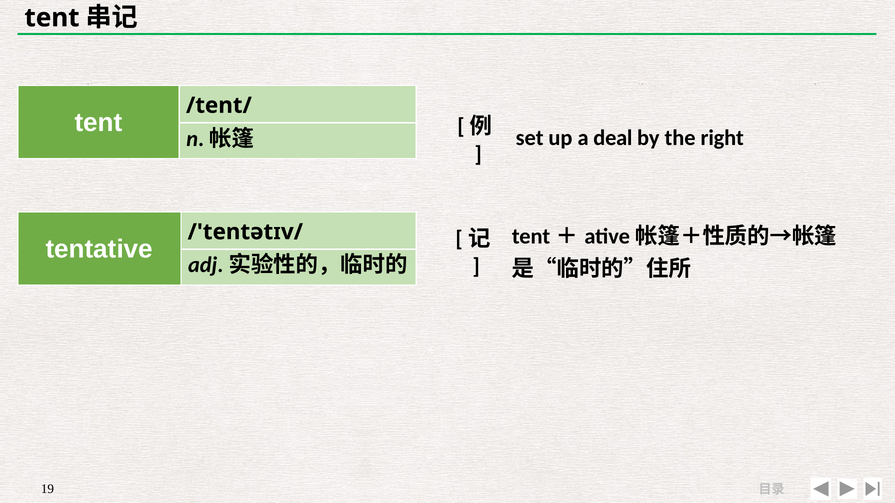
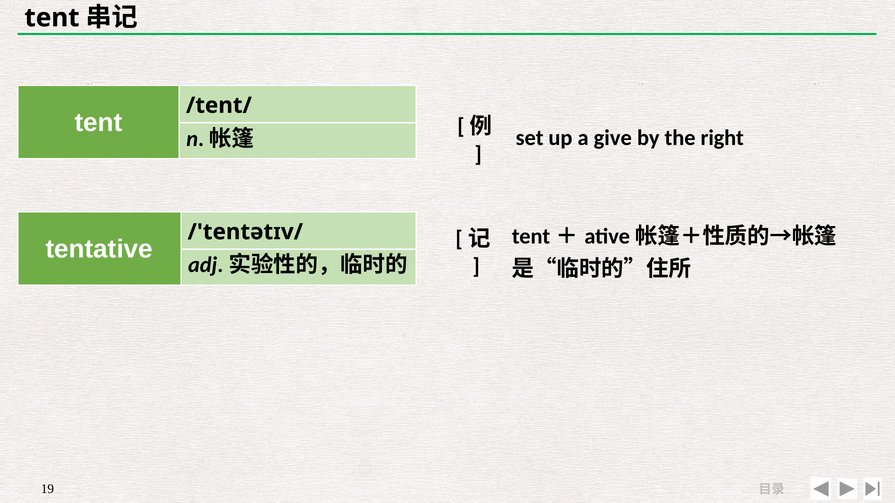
deal: deal -> give (613, 138)
